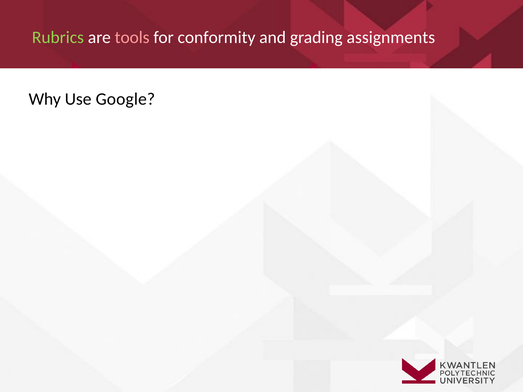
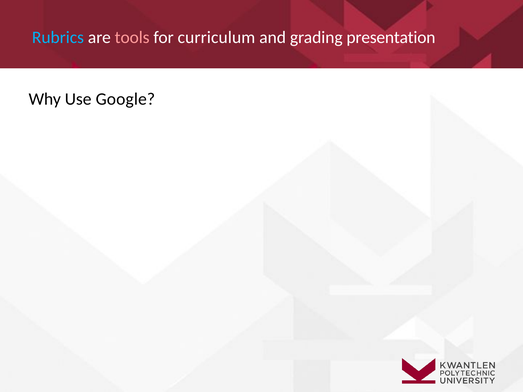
Rubrics colour: light green -> light blue (58, 37)
conformity: conformity -> curriculum (216, 37)
assignments: assignments -> presentation (391, 37)
